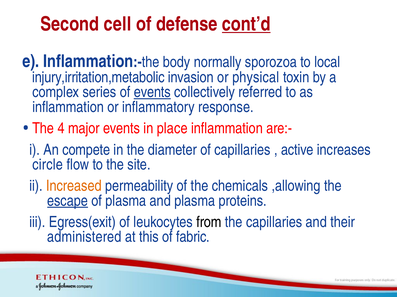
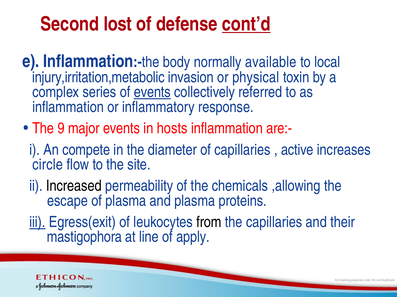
cell: cell -> lost (118, 24)
sporozoa: sporozoa -> available (271, 62)
4: 4 -> 9 (61, 129)
place: place -> hosts (172, 129)
Increased colour: orange -> black (74, 186)
escape underline: present -> none (68, 201)
iii underline: none -> present (37, 223)
administered: administered -> mastigophora (84, 237)
this: this -> line (149, 237)
fabric: fabric -> apply (193, 237)
